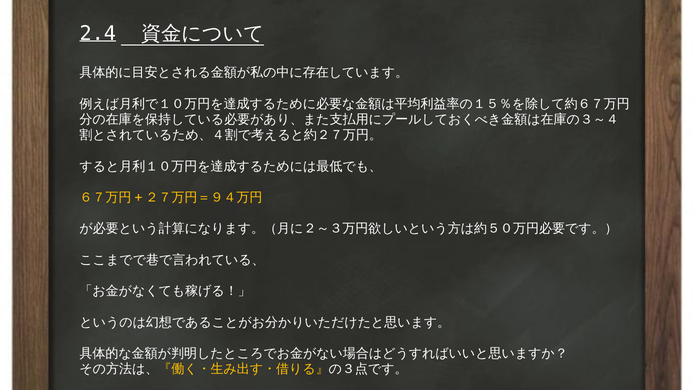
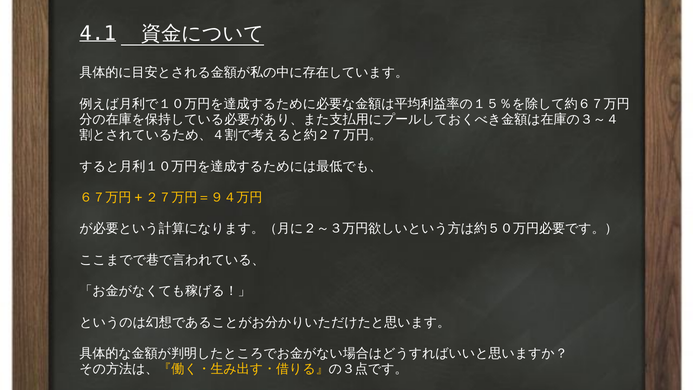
2.4: 2.4 -> 4.1 (98, 33)
